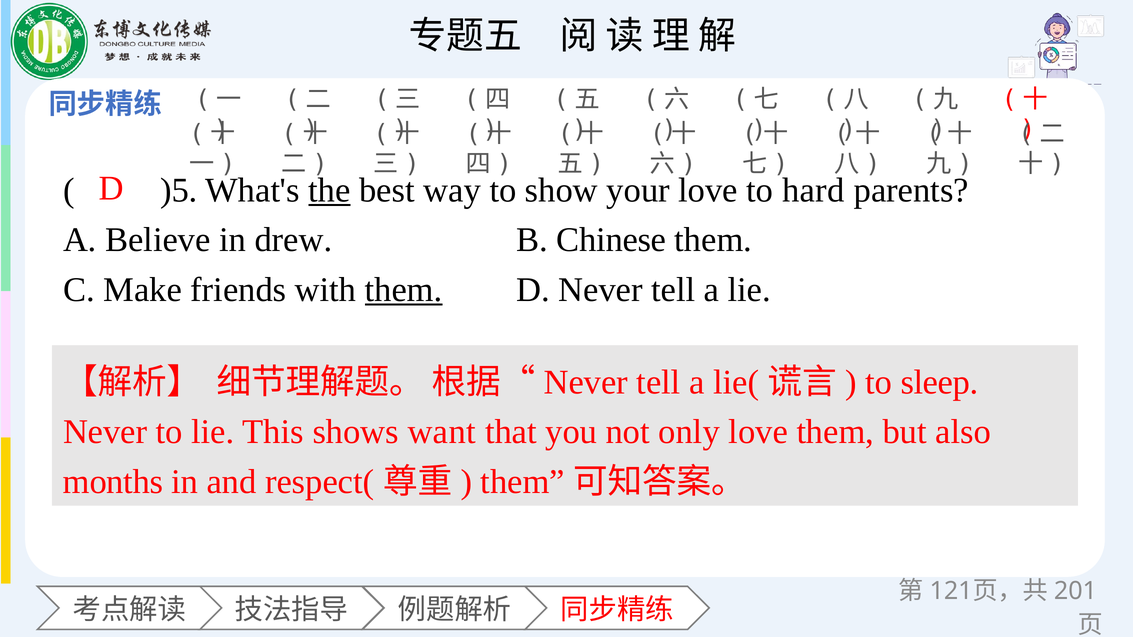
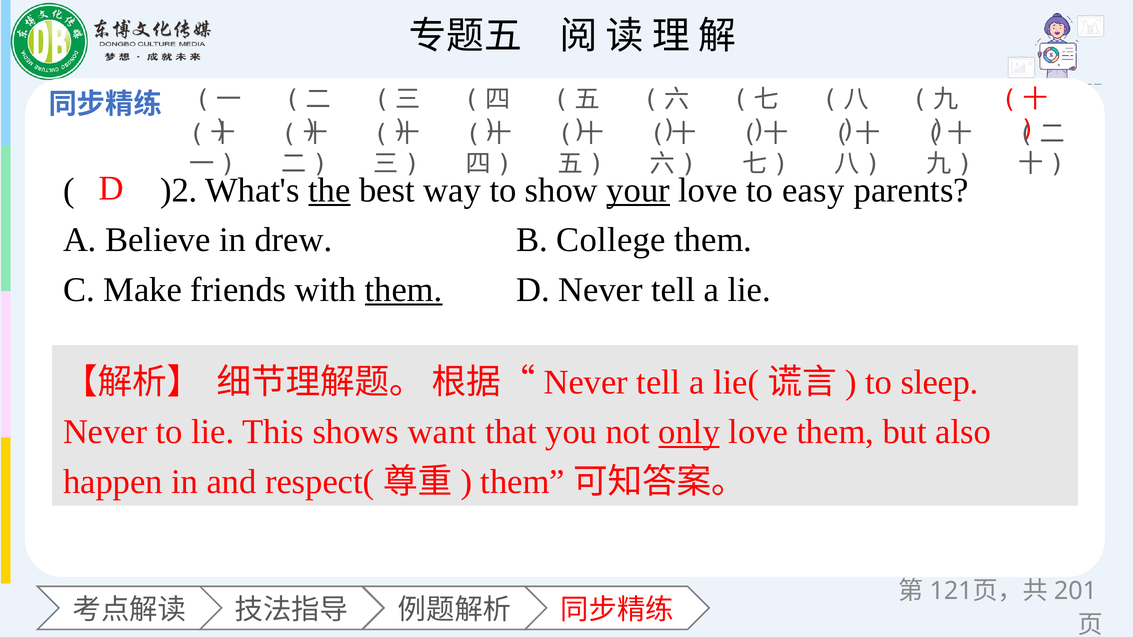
)5: )5 -> )2 (179, 190)
your underline: none -> present (638, 190)
hard: hard -> easy (813, 190)
Chinese: Chinese -> College (611, 240)
only underline: none -> present (689, 432)
months: months -> happen (113, 482)
